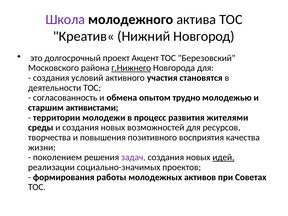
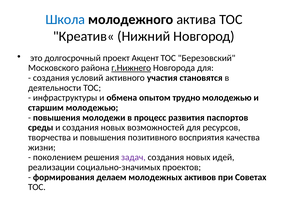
Школа colour: purple -> blue (65, 19)
согласованность: согласованность -> инфраструктуры (65, 98)
старшим активистами: активистами -> молодежью (92, 108)
территории: территории -> повышения (57, 118)
жителями: жителями -> паспортов (227, 118)
идей underline: present -> none (223, 157)
работы: работы -> делаем (111, 177)
